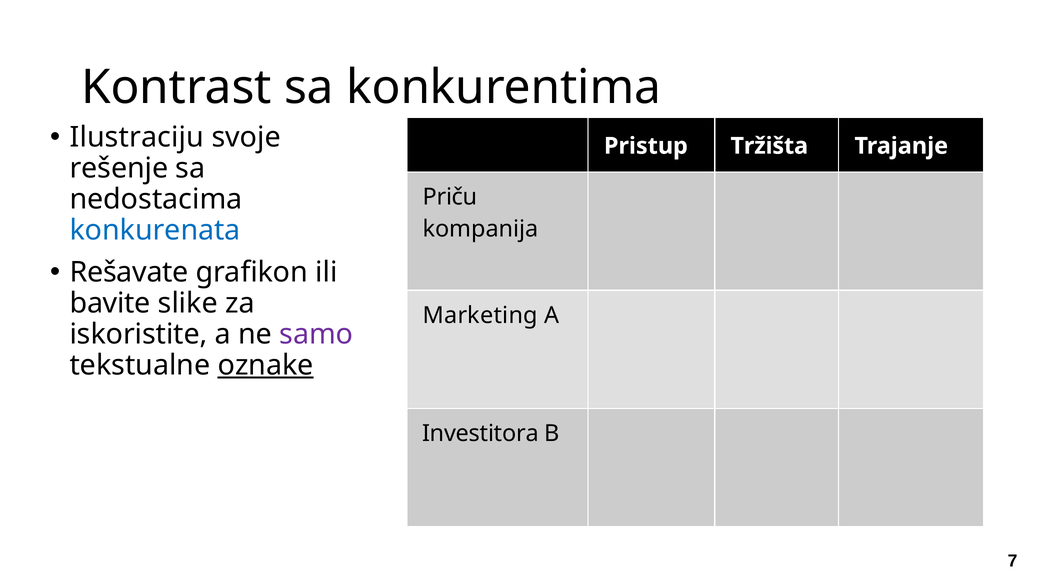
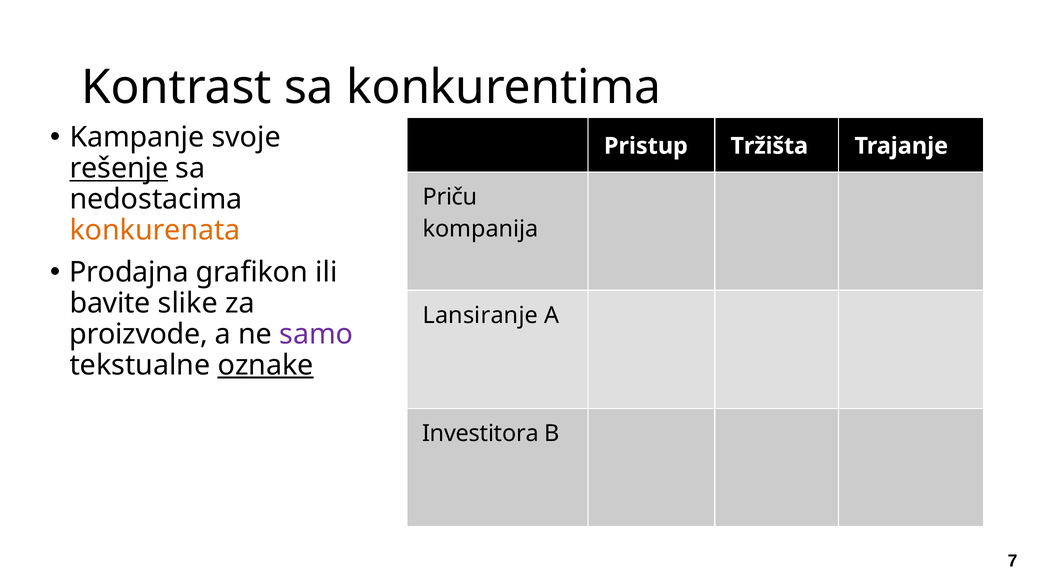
Ilustraciju: Ilustraciju -> Kampanje (137, 137)
rešenje underline: none -> present (119, 168)
konkurenata colour: blue -> orange (155, 230)
Rešavate: Rešavate -> Prodajna (129, 272)
Marketing: Marketing -> Lansiranje (480, 315)
iskoristite: iskoristite -> proizvode (139, 334)
